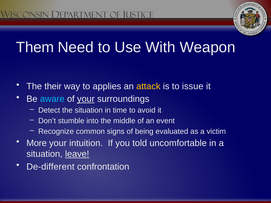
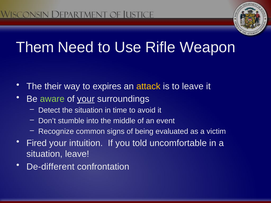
With: With -> Rifle (160, 47)
applies: applies -> expires (107, 86)
to issue: issue -> leave (193, 86)
aware colour: light blue -> light green (52, 99)
More: More -> Fired (37, 143)
leave underline: present -> none (77, 154)
